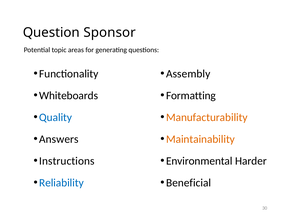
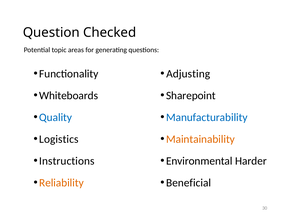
Sponsor: Sponsor -> Checked (110, 33)
Assembly: Assembly -> Adjusting (188, 74)
Formatting: Formatting -> Sharepoint (191, 95)
Manufacturability colour: orange -> blue (207, 117)
Answers: Answers -> Logistics (59, 139)
Reliability colour: blue -> orange (61, 182)
